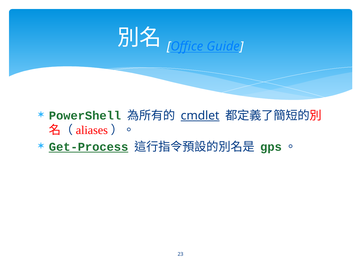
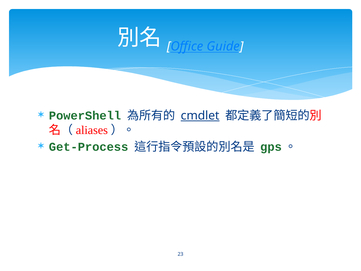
Get-Process underline: present -> none (89, 147)
